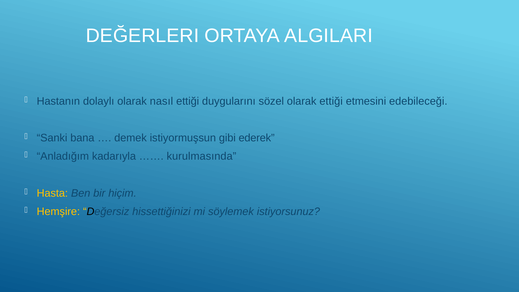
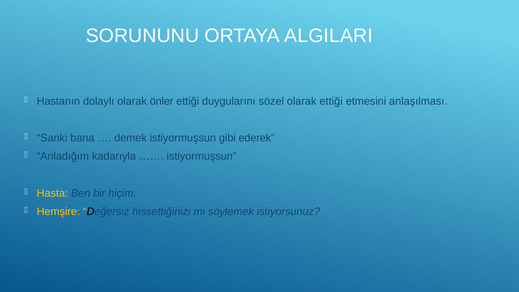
DEĞERLERI: DEĞERLERI -> SORUNUNU (142, 36)
nasıl: nasıl -> önler (162, 101)
edebileceği: edebileceği -> anlaşılması (418, 101)
kurulmasında: kurulmasında -> istiyormuşsun (202, 156)
